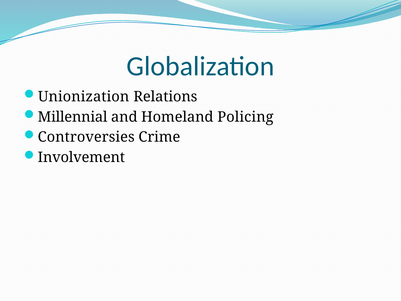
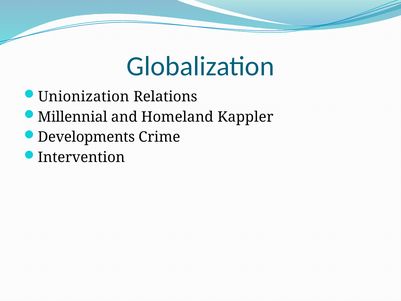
Policing: Policing -> Kappler (245, 117)
Controversies: Controversies -> Developments (86, 137)
Involvement: Involvement -> Intervention (81, 157)
